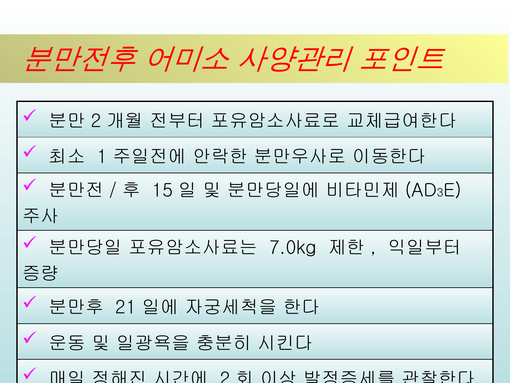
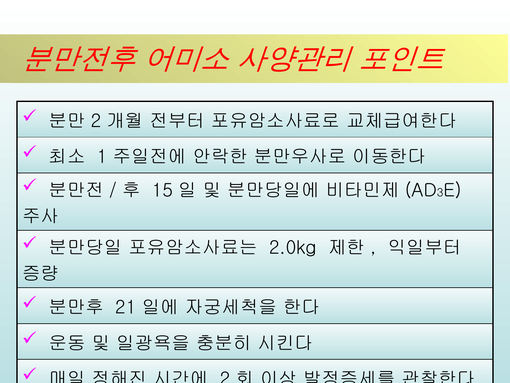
7.0kg: 7.0kg -> 2.0kg (293, 247)
